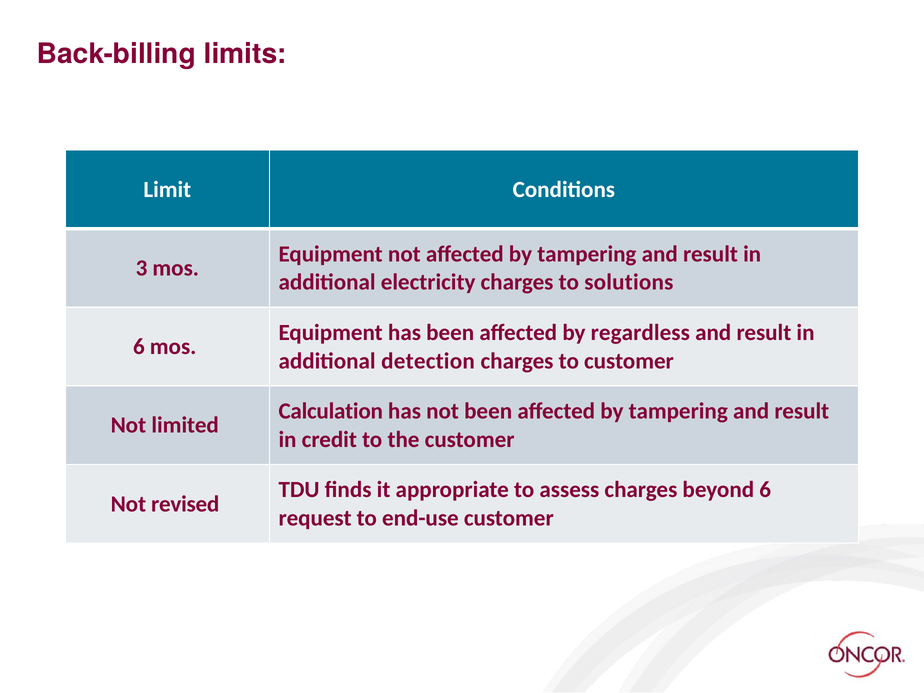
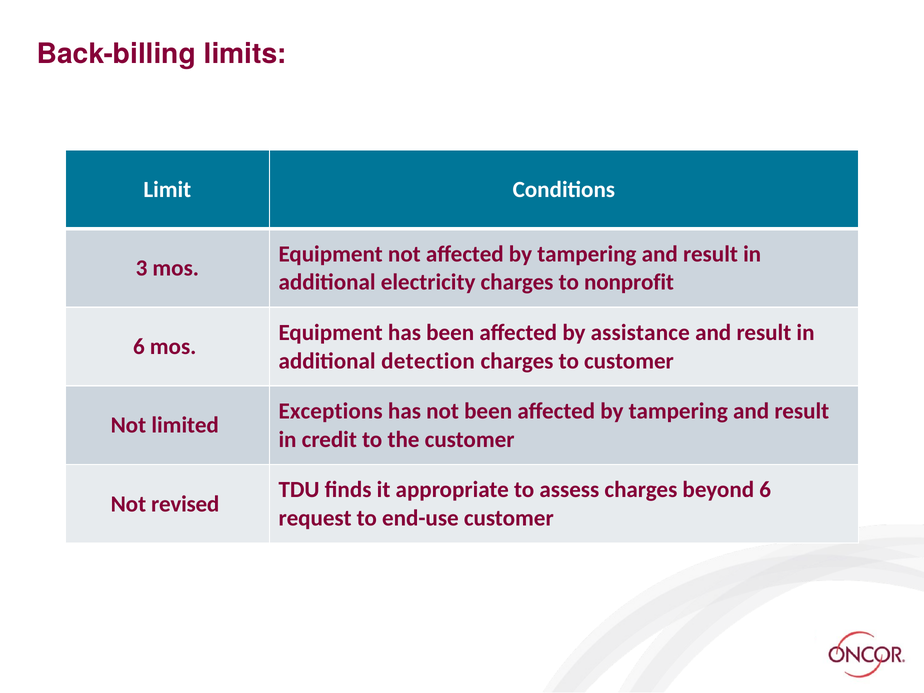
solutions: solutions -> nonprofit (629, 282)
regardless: regardless -> assistance (640, 333)
Calculation: Calculation -> Exceptions (331, 411)
